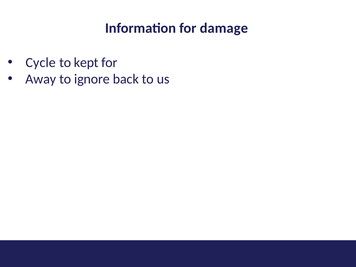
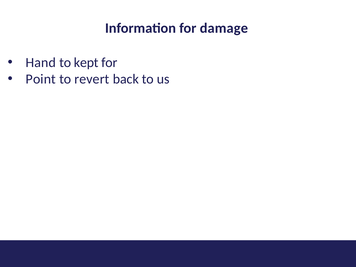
Cycle: Cycle -> Hand (41, 62)
Away: Away -> Point (41, 79)
ignore: ignore -> revert (92, 79)
